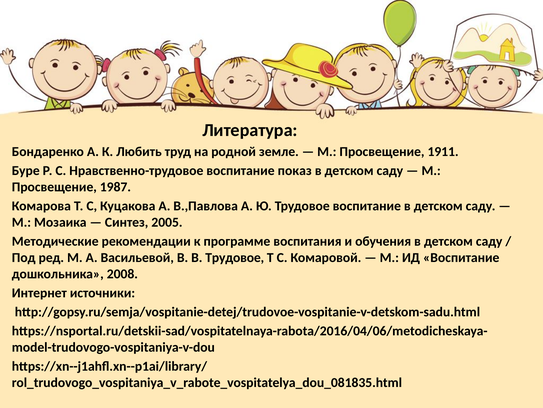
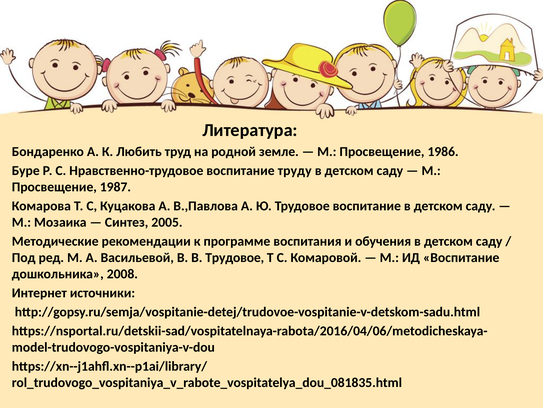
1911: 1911 -> 1986 (443, 151)
показ: показ -> труду (295, 170)
